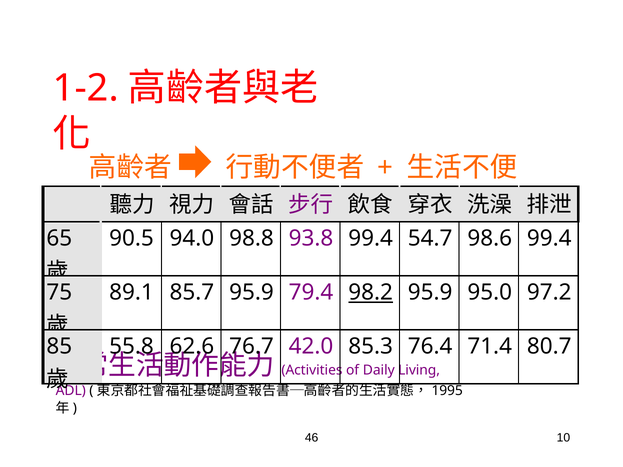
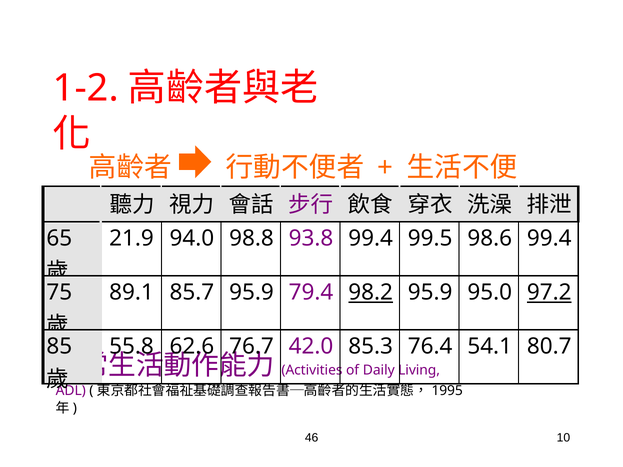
90.5: 90.5 -> 21.9 (132, 239)
54.7: 54.7 -> 99.5 (430, 239)
97.2 underline: none -> present (549, 293)
71.4: 71.4 -> 54.1 (490, 347)
